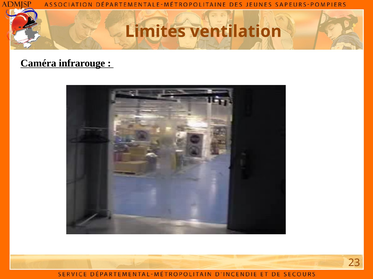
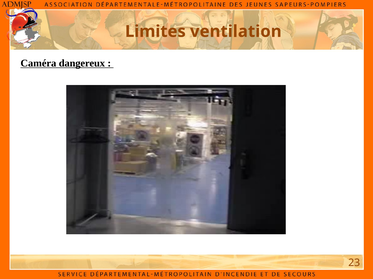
infrarouge: infrarouge -> dangereux (82, 63)
